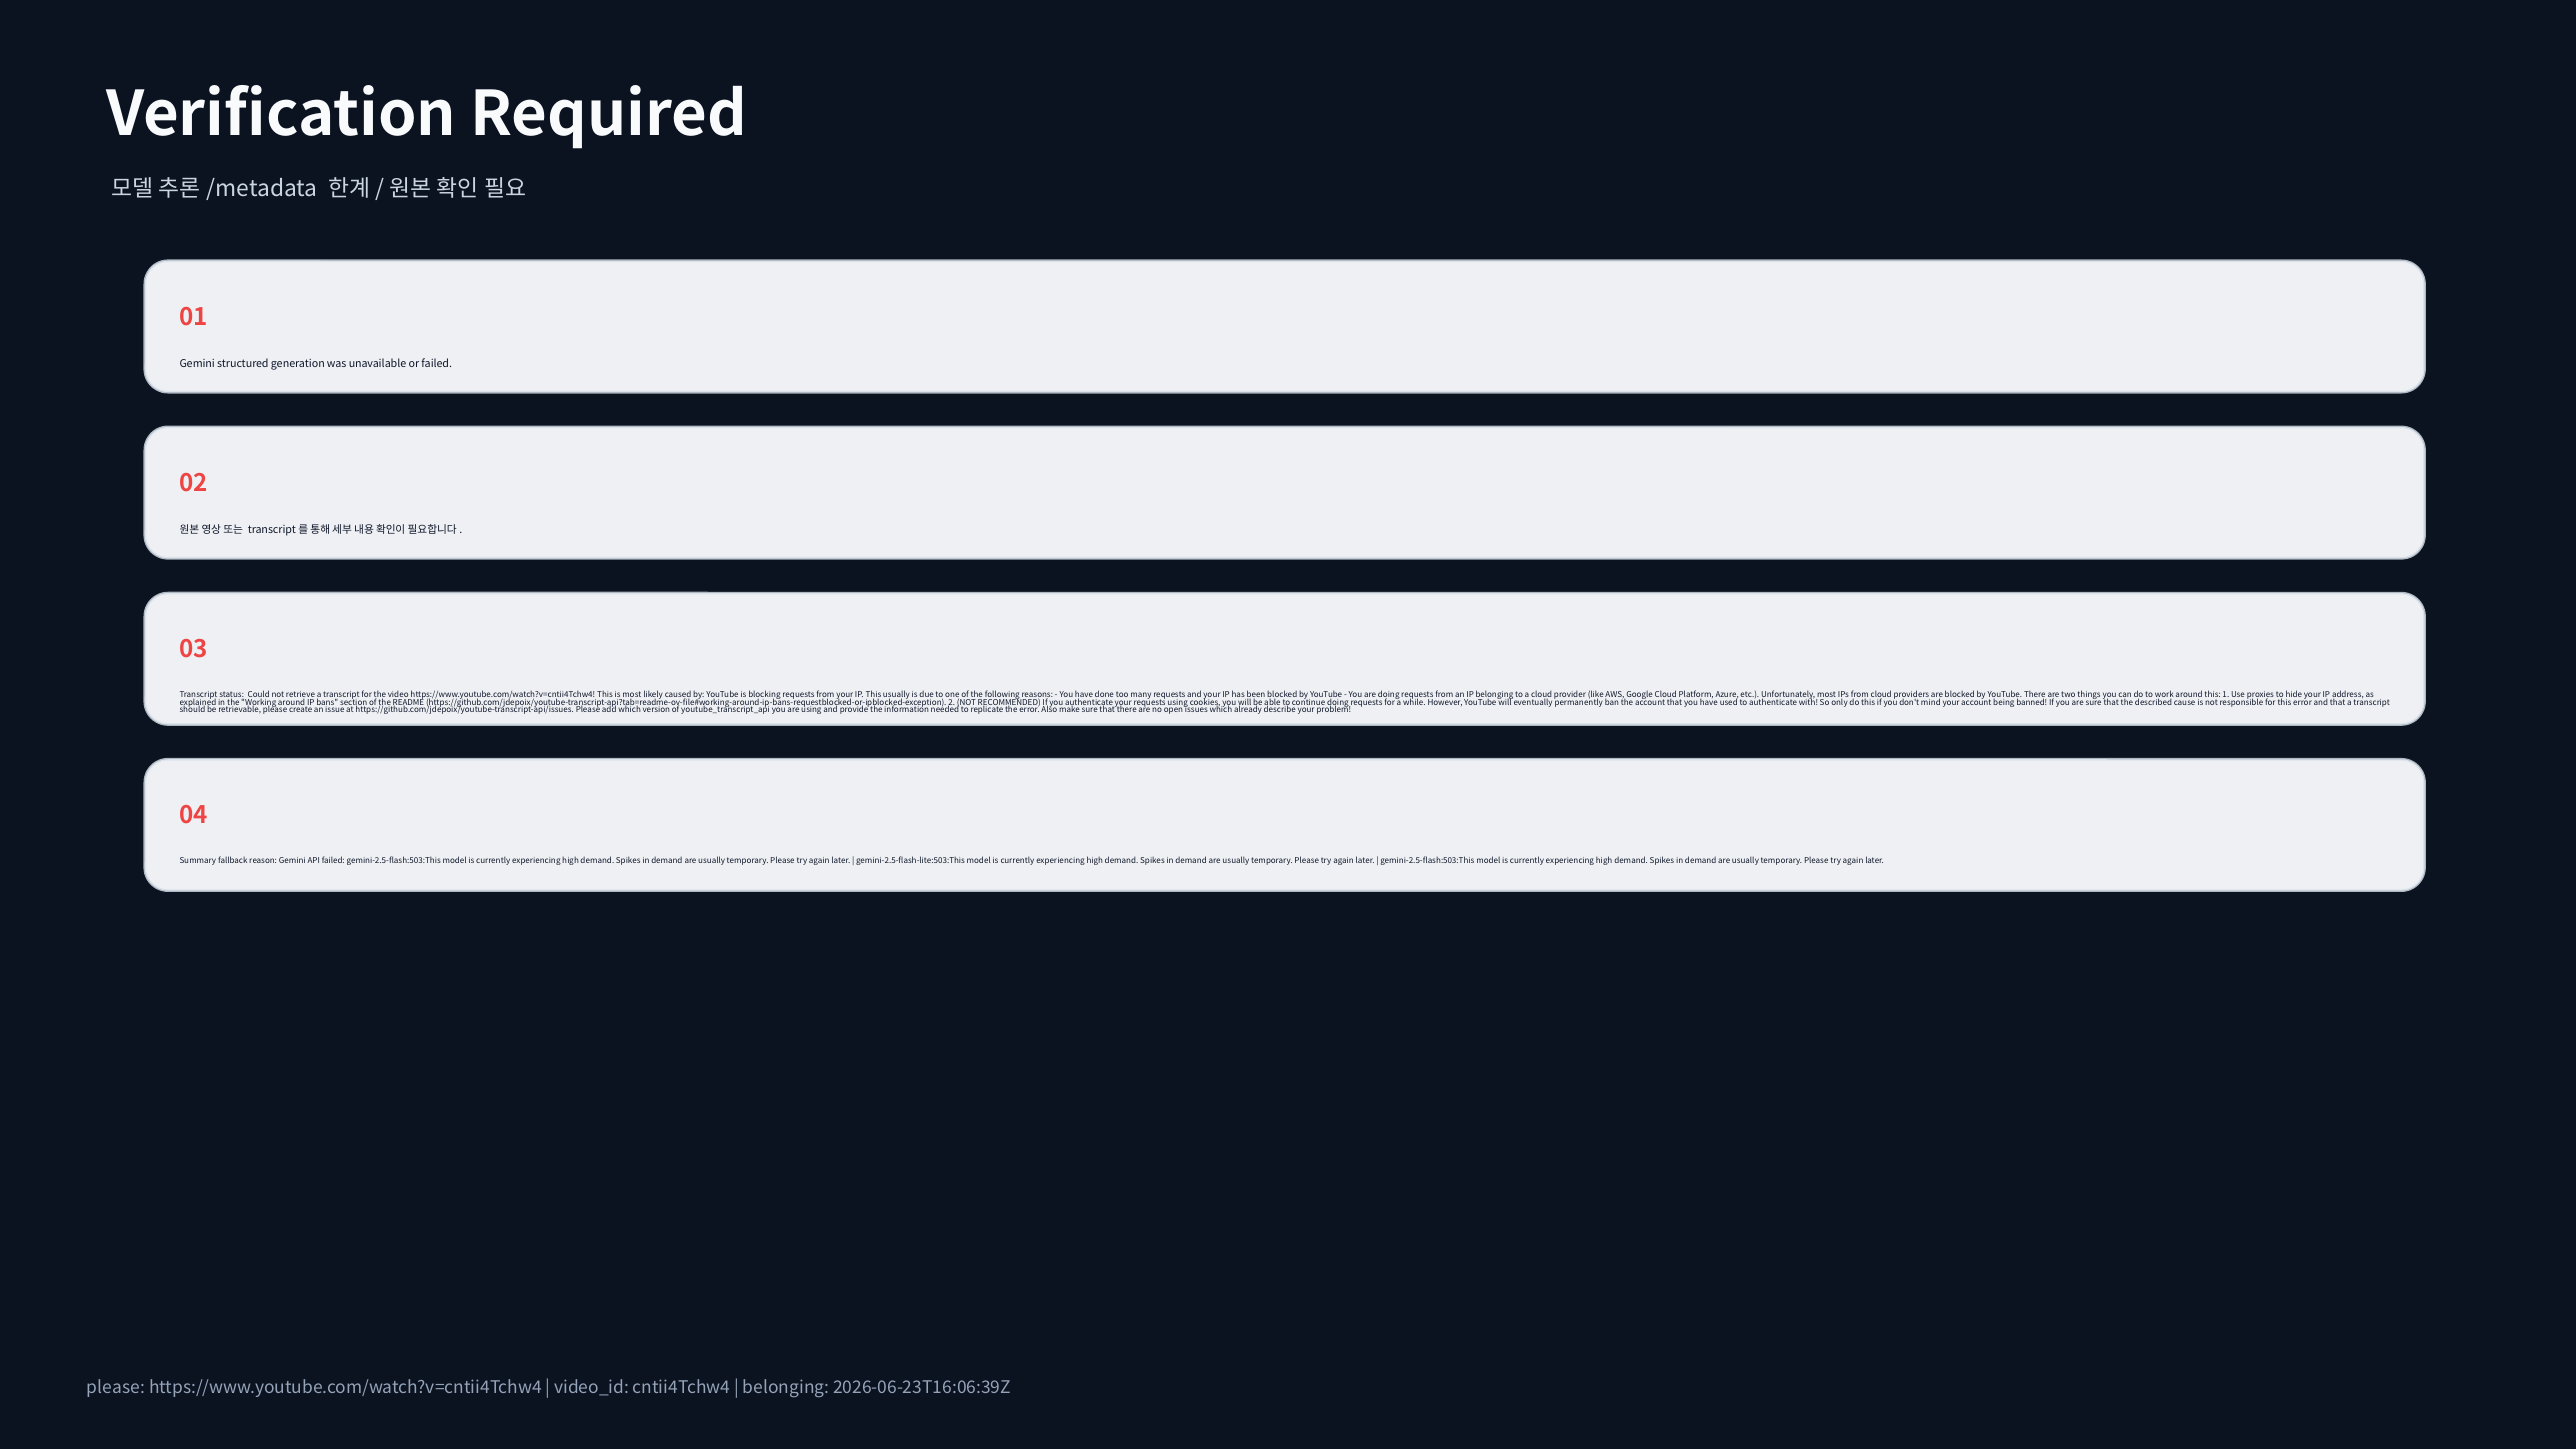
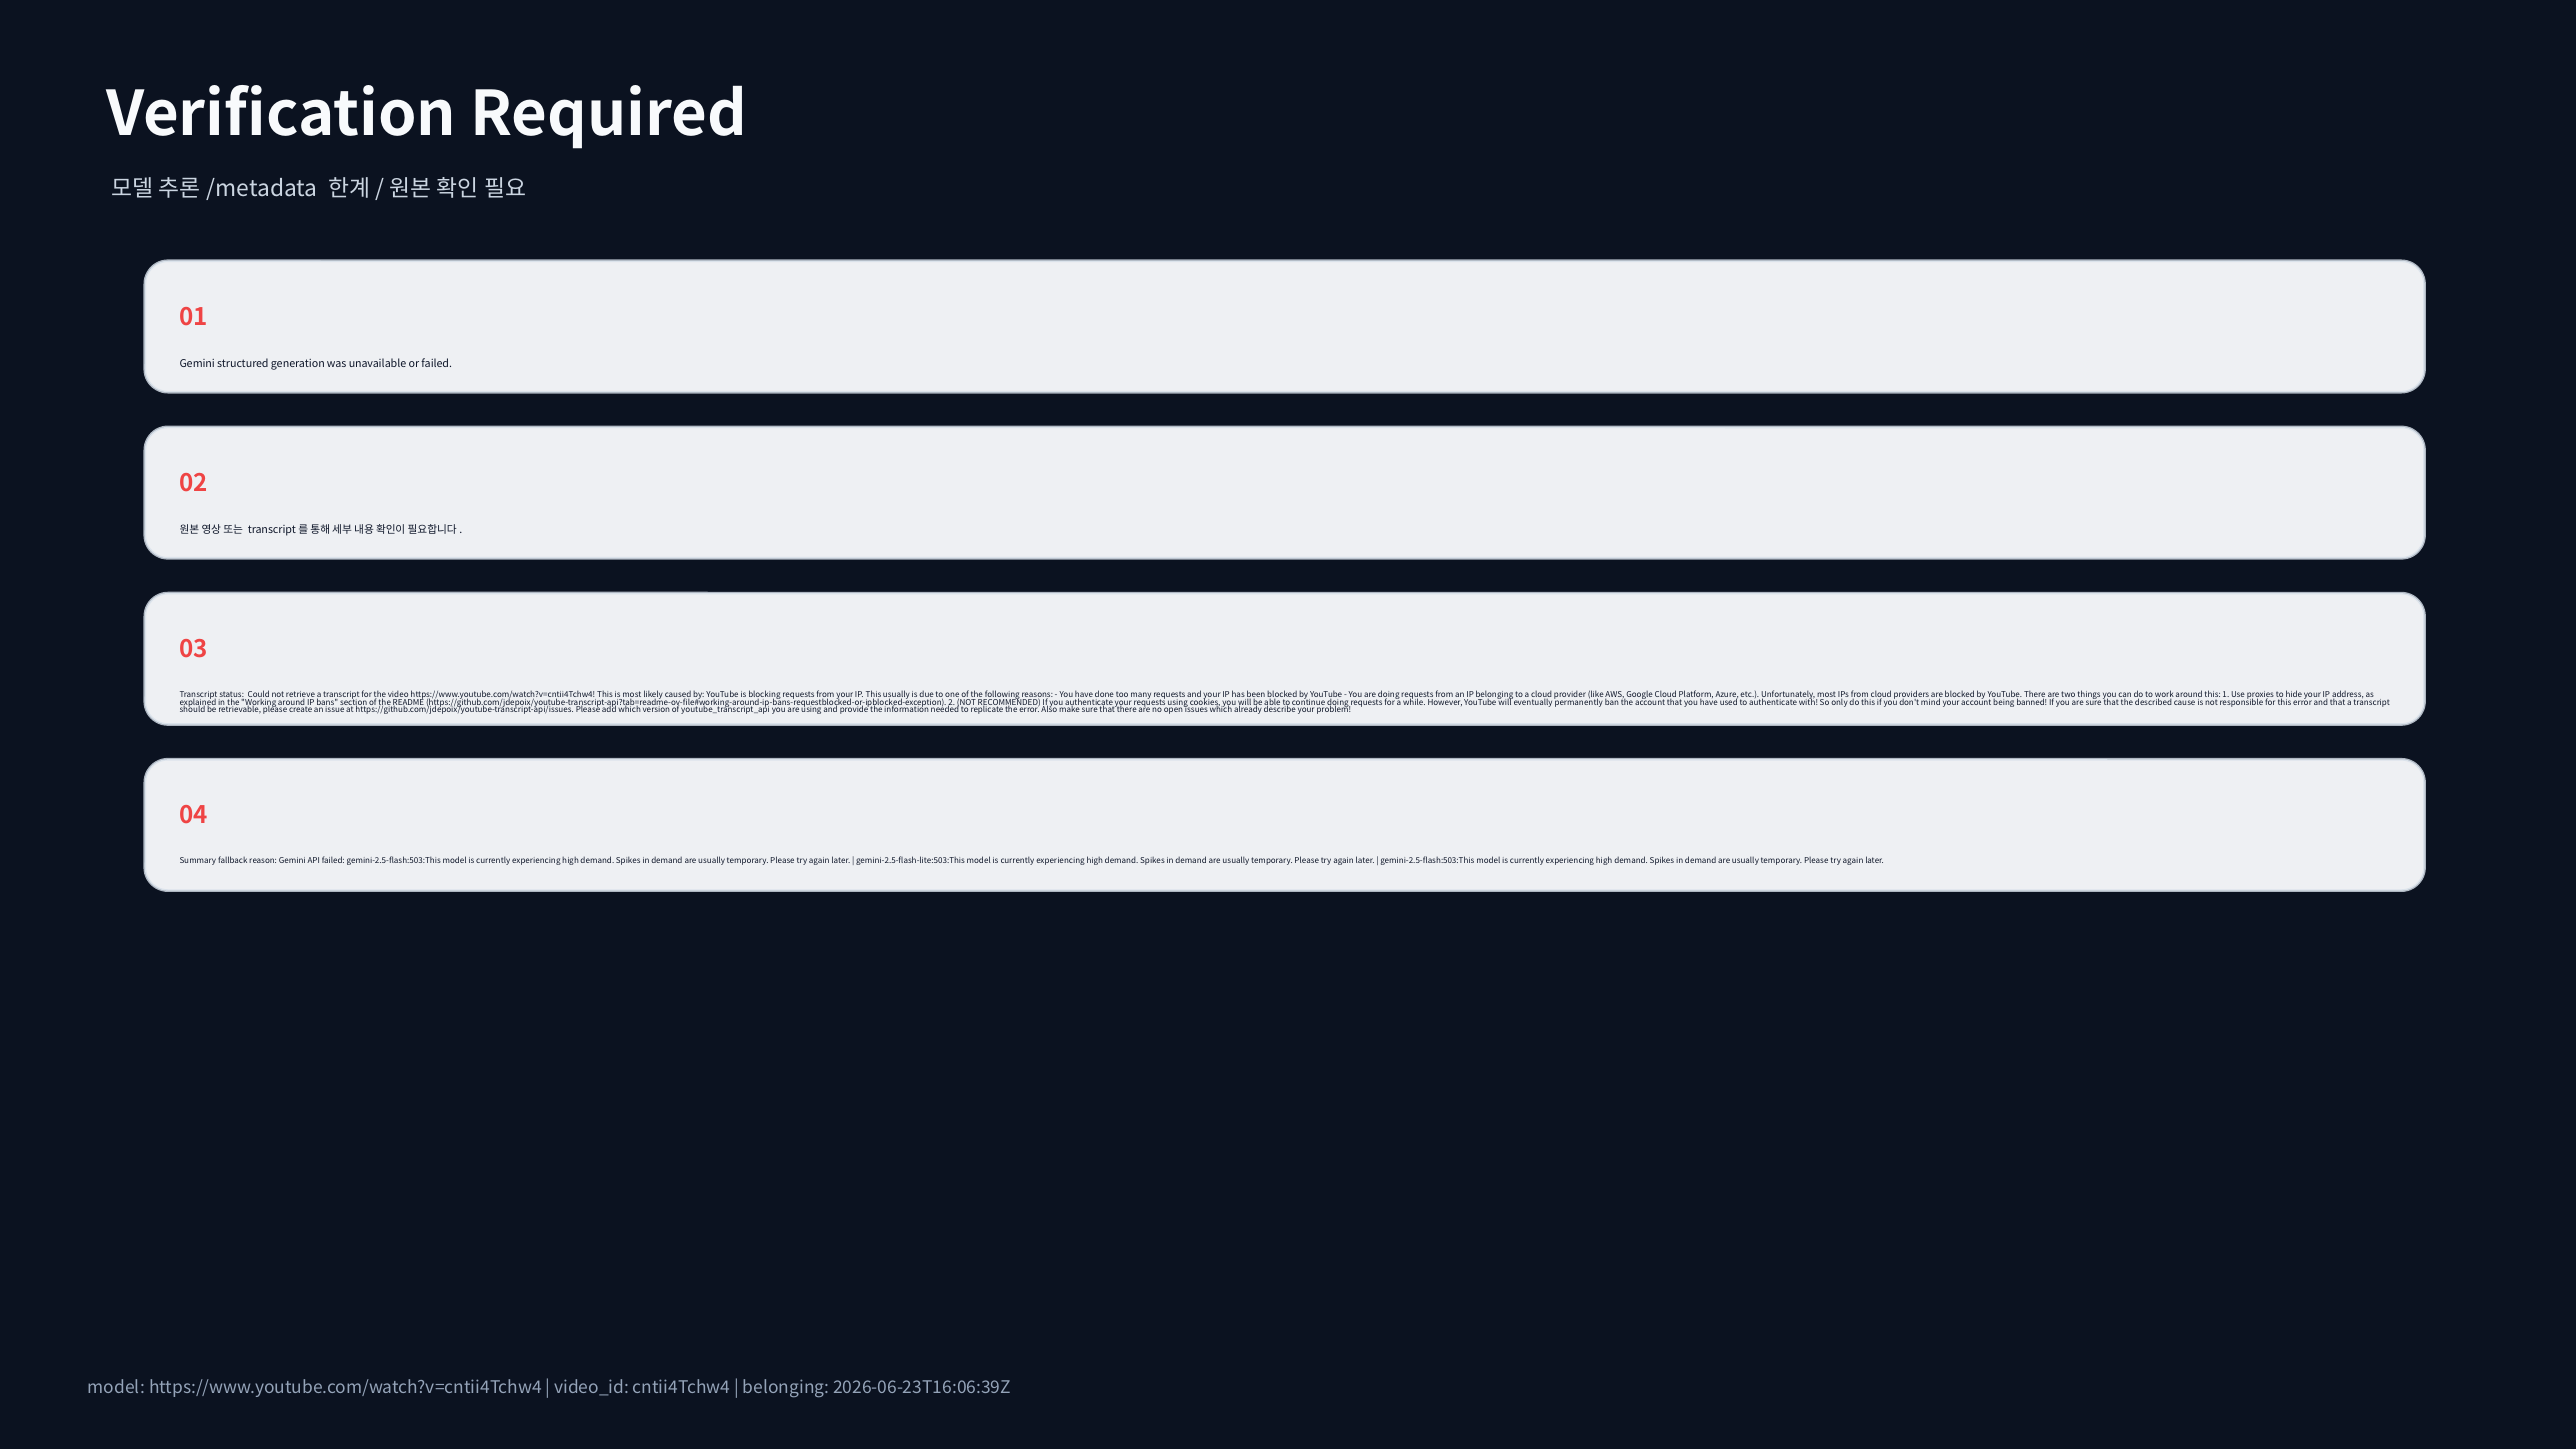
please: please -> model (116, 1387)
